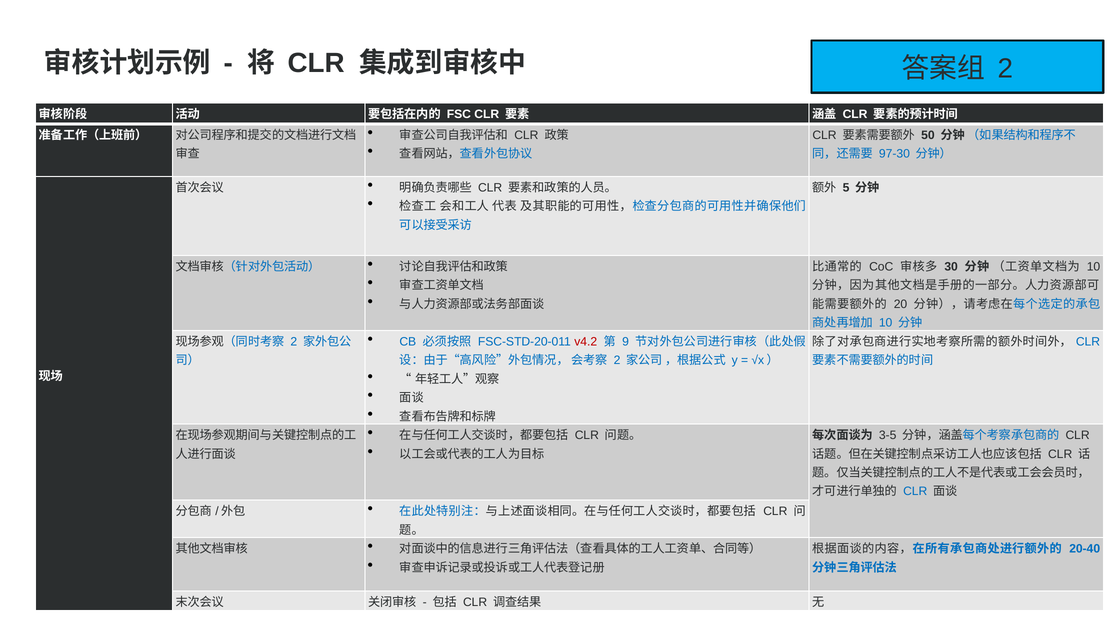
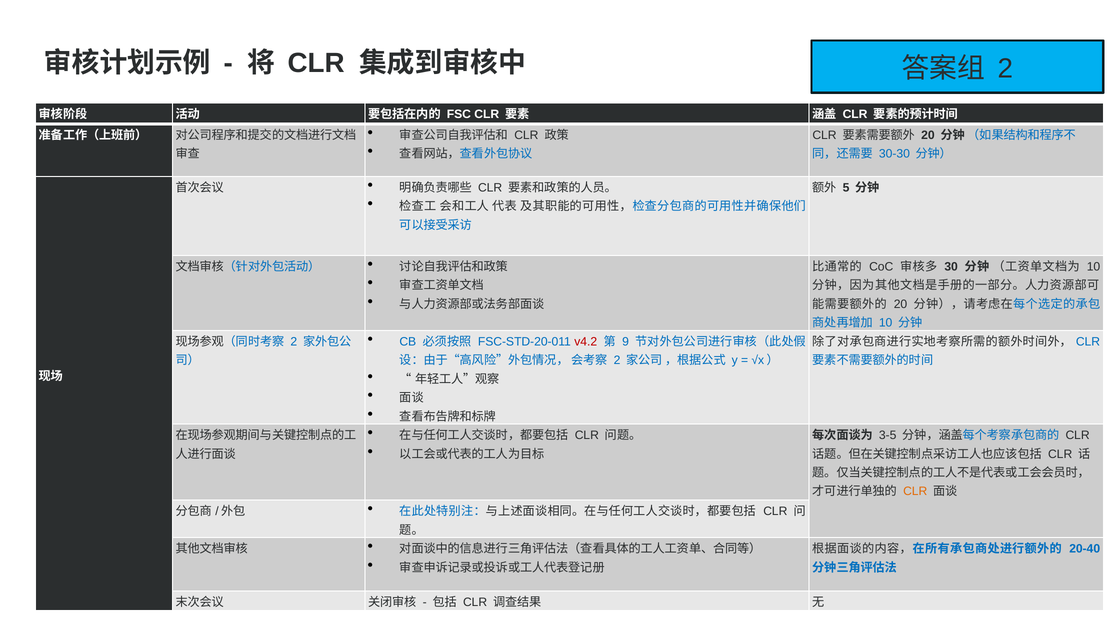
50: 50 -> 20 (928, 135)
97-30: 97-30 -> 30-30 (894, 154)
CLR colour: blue -> orange (915, 491)
